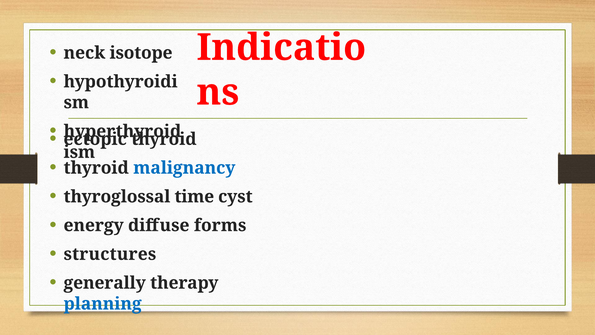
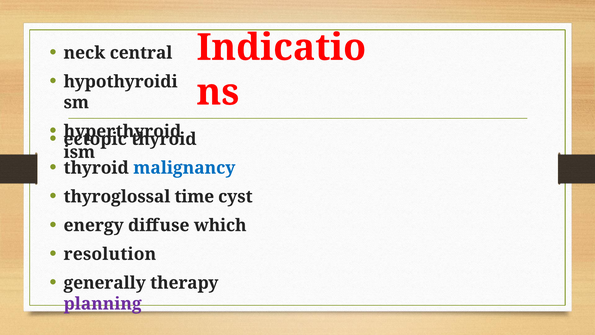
isotope: isotope -> central (141, 53)
forms: forms -> which (220, 225)
structures: structures -> resolution (110, 254)
planning colour: blue -> purple (103, 303)
